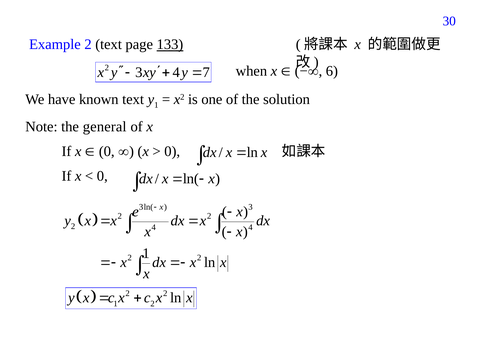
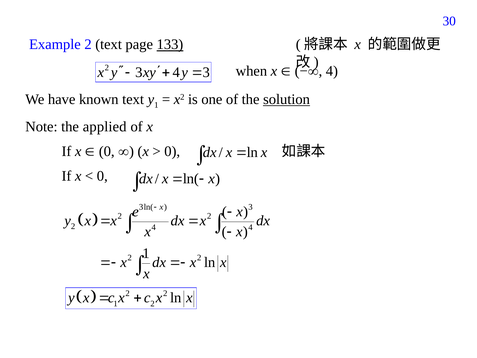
7: 7 -> 3 (206, 72)
6: 6 -> 4 (332, 71)
solution underline: none -> present (287, 99)
general: general -> applied (105, 126)
